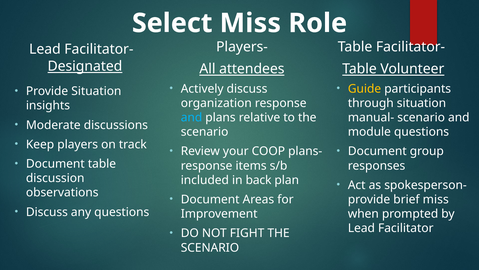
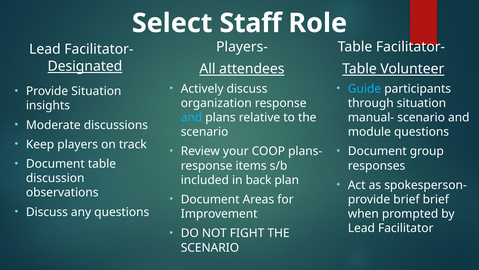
Select Miss: Miss -> Staff (251, 23)
Guide colour: yellow -> light blue (365, 89)
brief miss: miss -> brief (436, 199)
